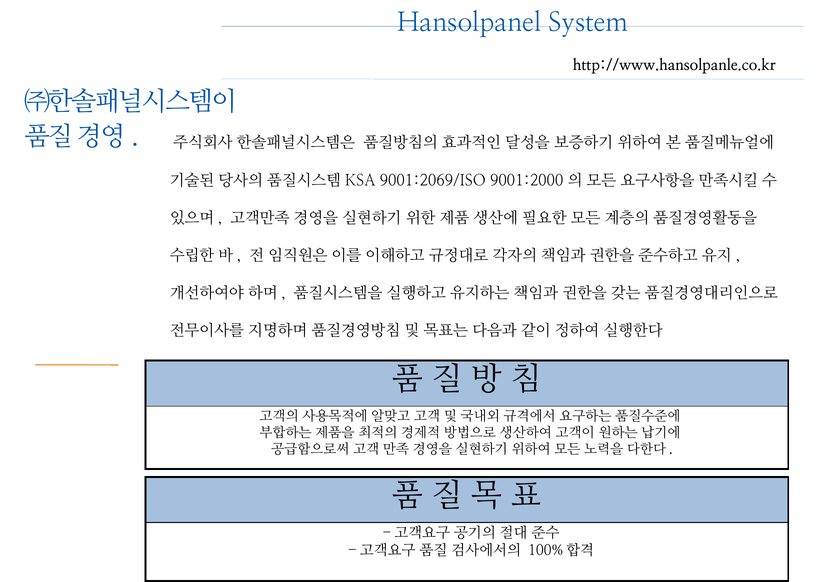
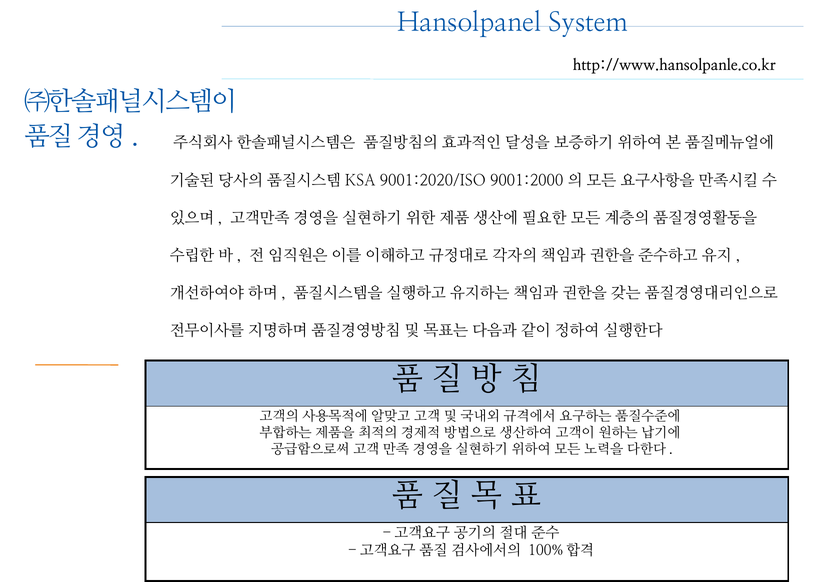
9001:2069/ISO: 9001:2069/ISO -> 9001:2020/ISO (433, 180)
